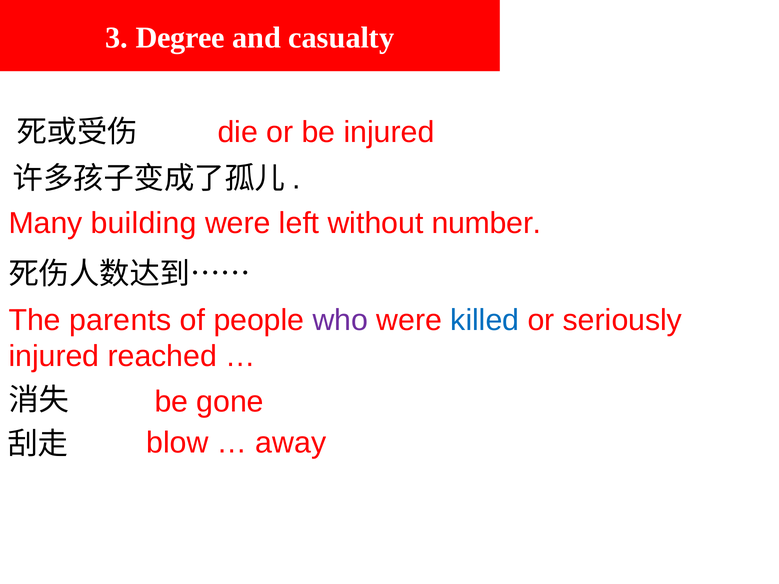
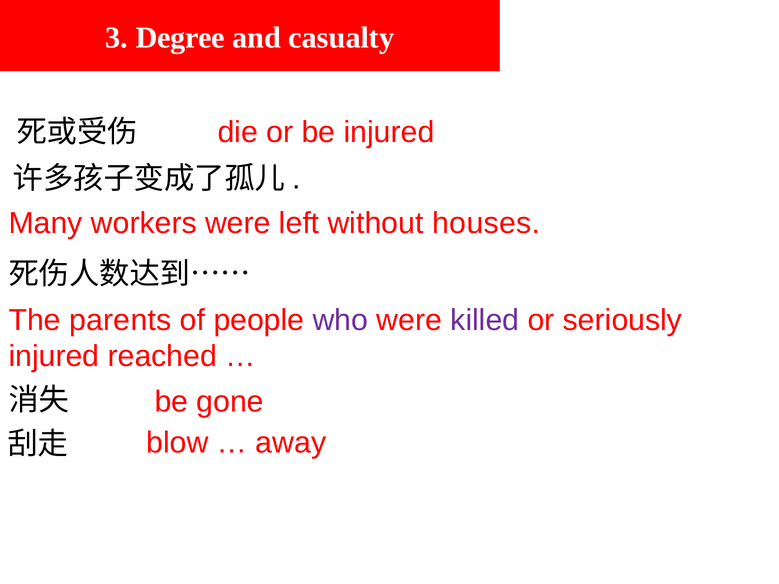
building: building -> workers (144, 224)
number: number -> houses (486, 224)
killed colour: blue -> purple (485, 320)
